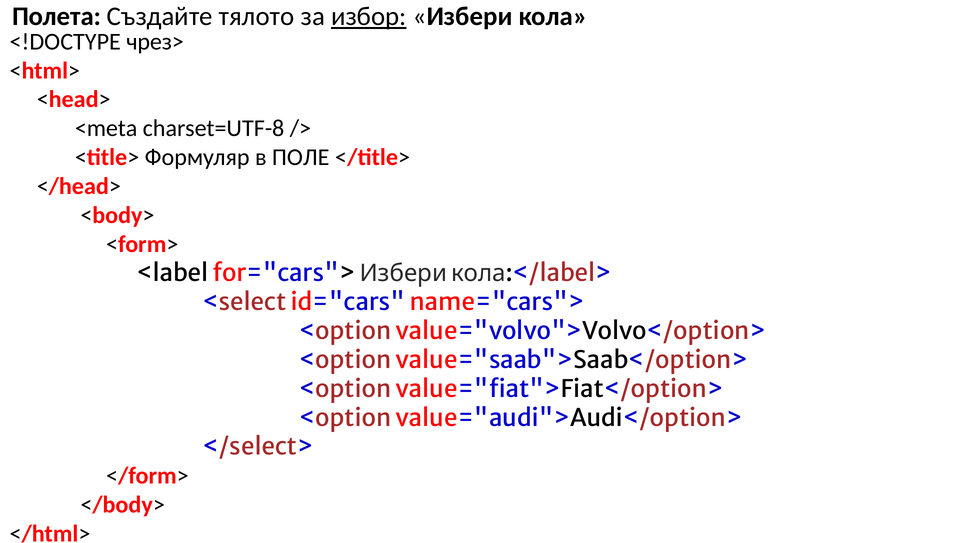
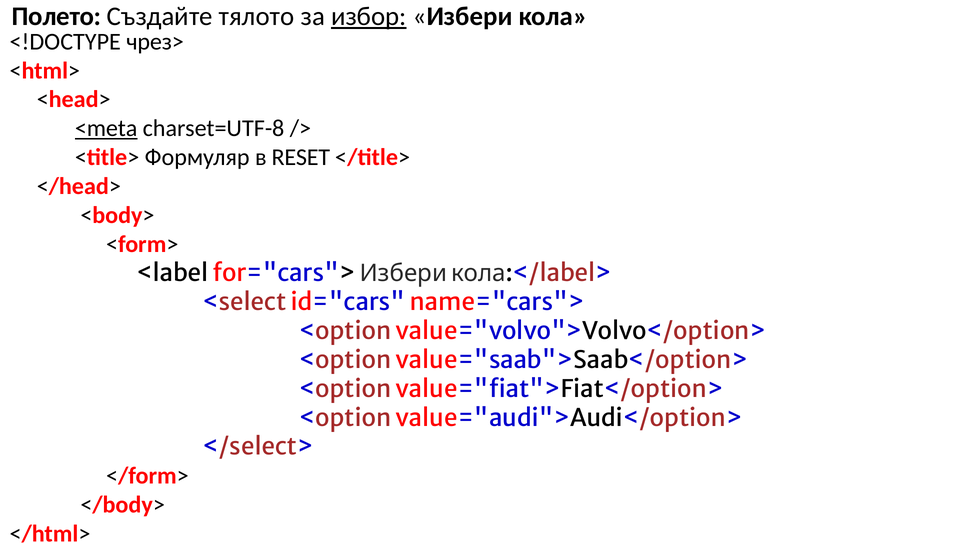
Полета: Полета -> Полето (57, 16)
<meta underline: none -> present (106, 128)
ПОЛЕ: ПОЛЕ -> RESET (301, 157)
